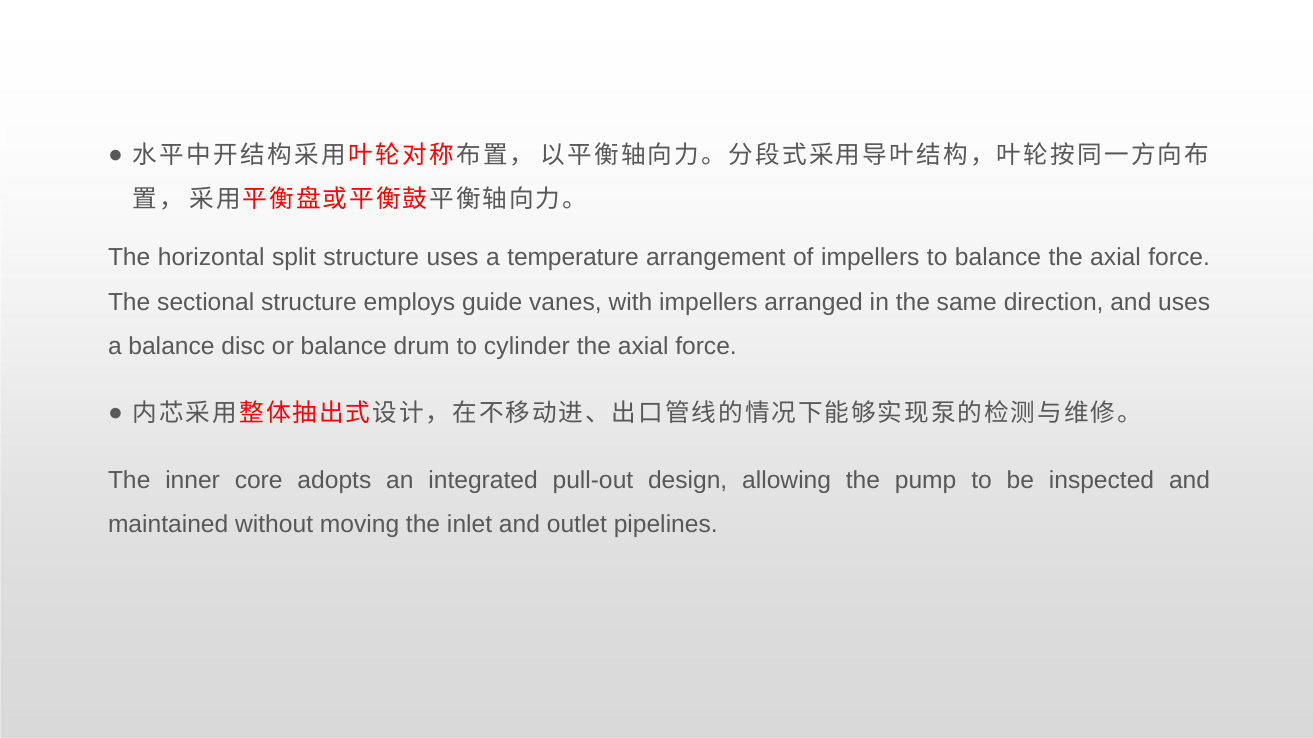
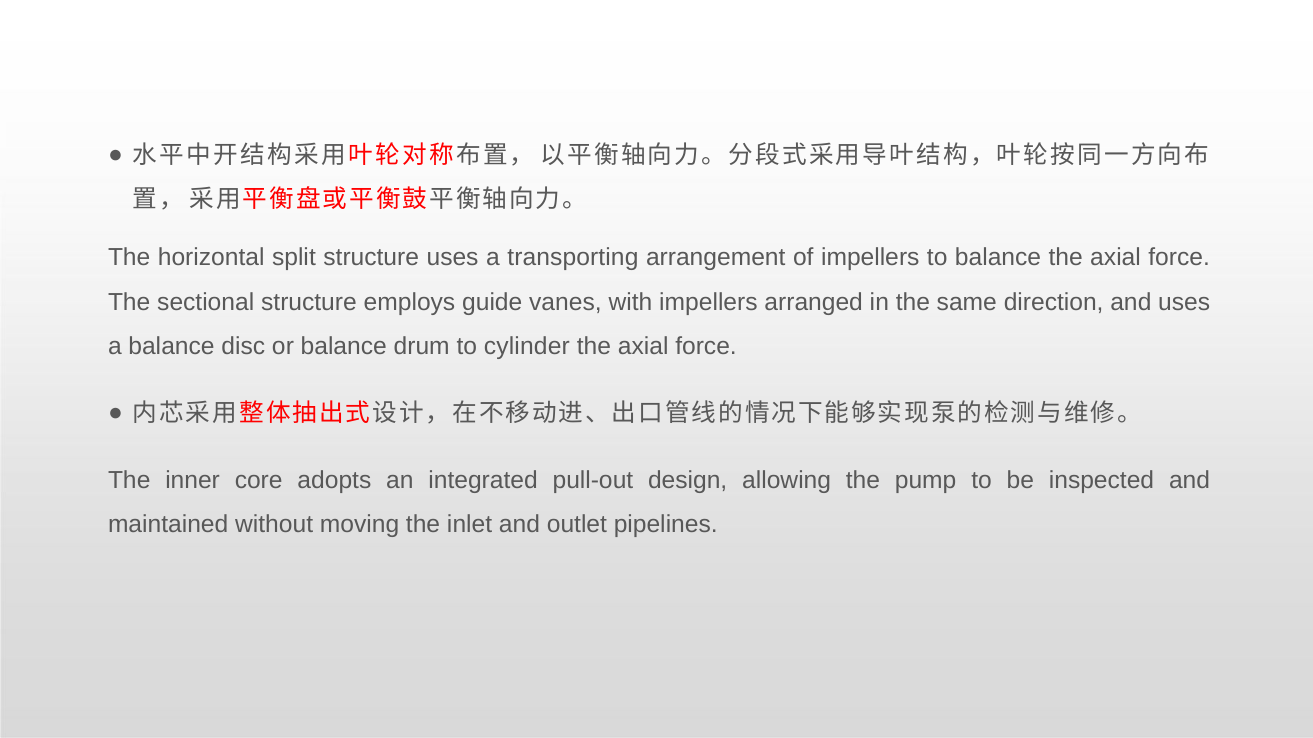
temperature: temperature -> transporting (573, 258)
